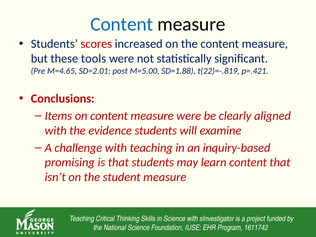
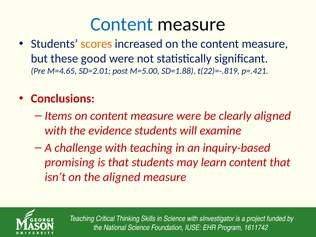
scores colour: red -> orange (96, 44)
tools: tools -> good (94, 59)
the student: student -> aligned (122, 177)
